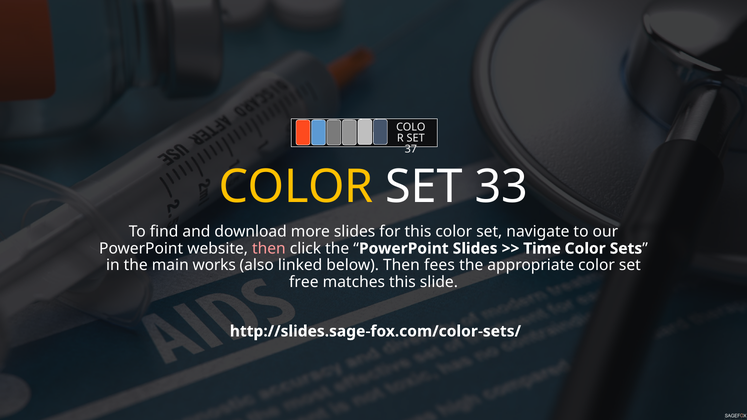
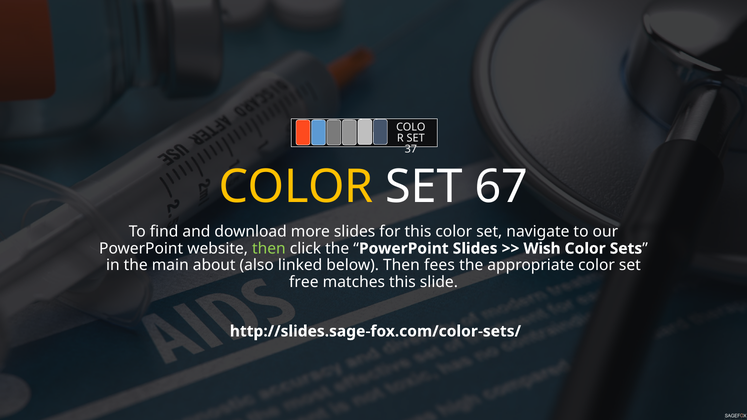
33: 33 -> 67 (501, 187)
then colour: pink -> light green (269, 249)
Time: Time -> Wish (542, 249)
works: works -> about (214, 265)
